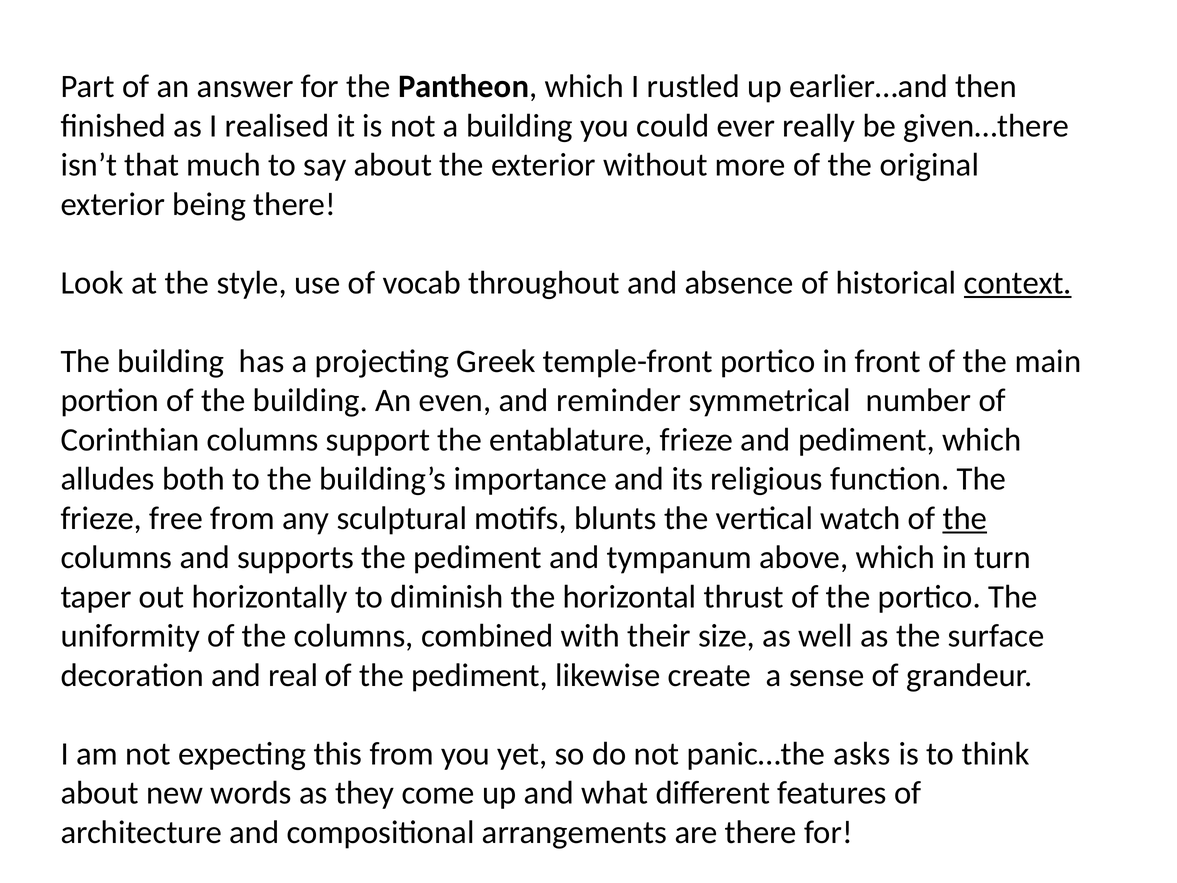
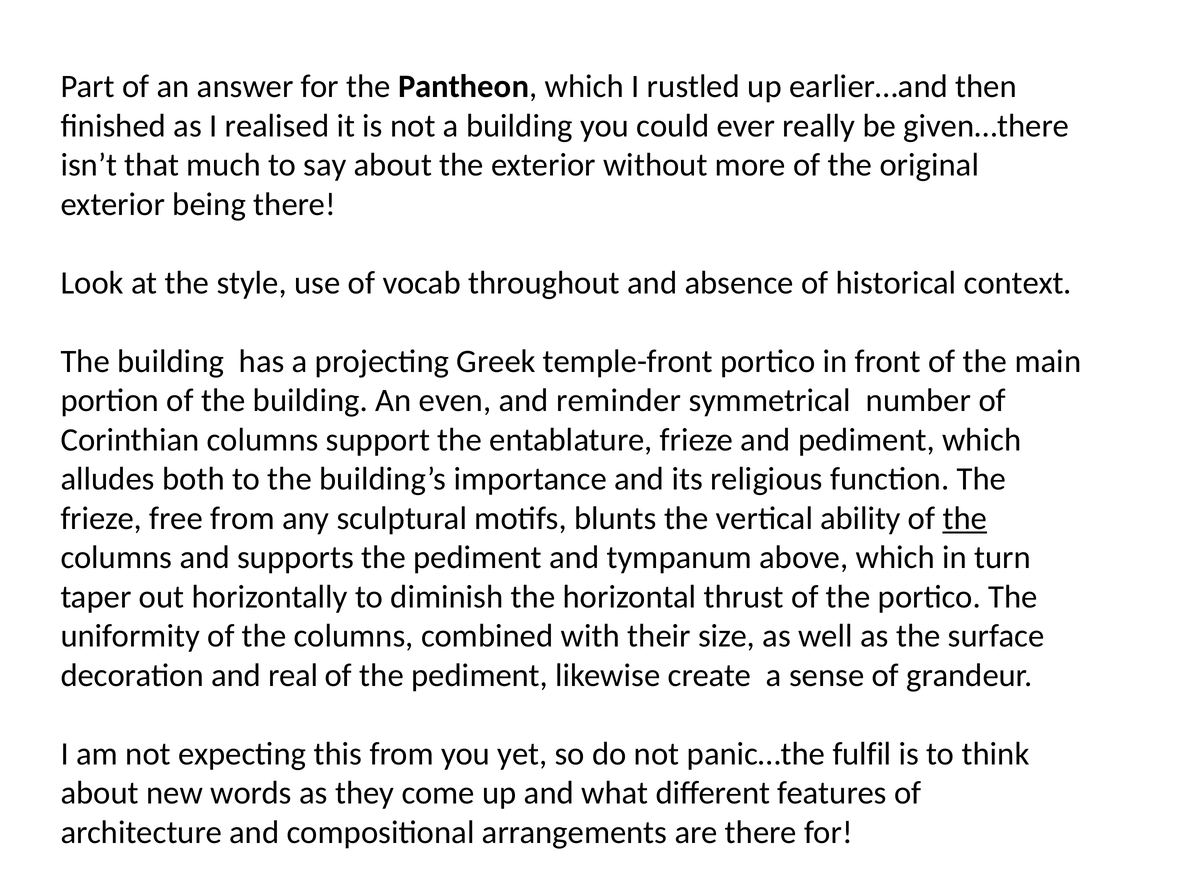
context underline: present -> none (1018, 283)
watch: watch -> ability (861, 518)
asks: asks -> fulfil (862, 754)
